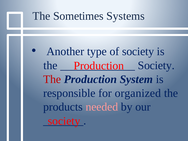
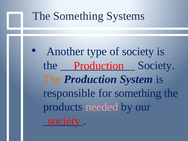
The Sometimes: Sometimes -> Something (78, 16)
The colour: red -> orange (52, 79)
for organized: organized -> something (138, 93)
